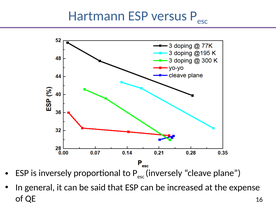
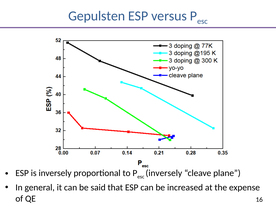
Hartmann: Hartmann -> Gepulsten (97, 16)
